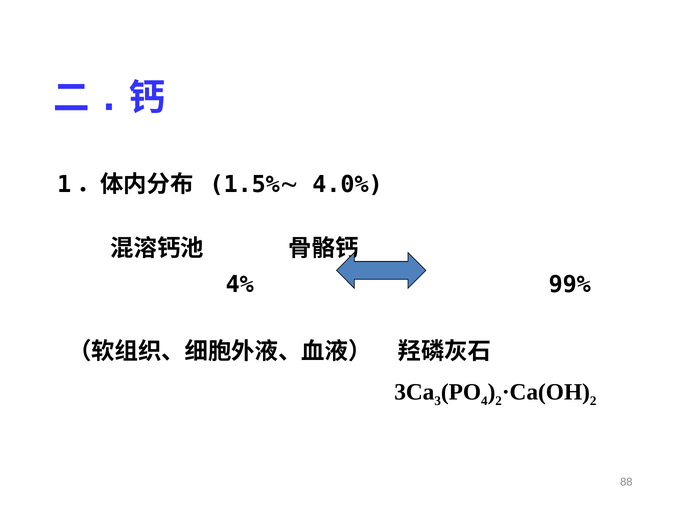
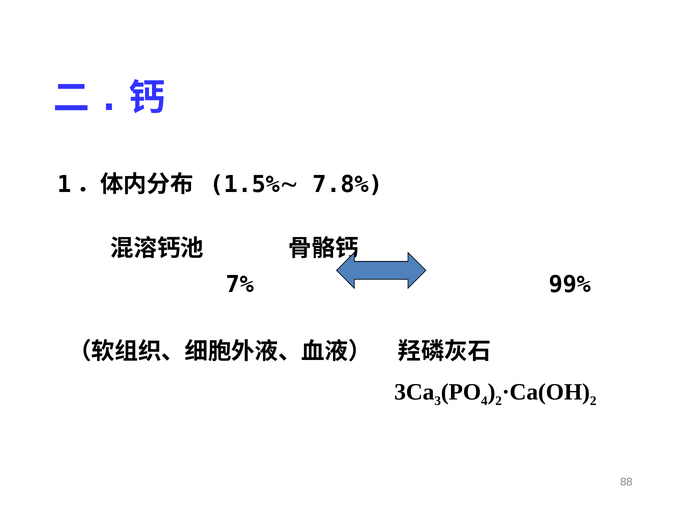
4.0%: 4.0% -> 7.8% (348, 184)
4%: 4% -> 7% (240, 285)
